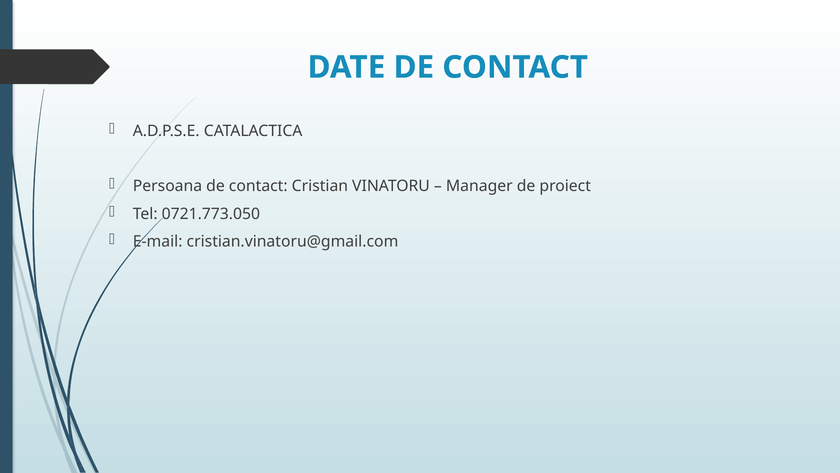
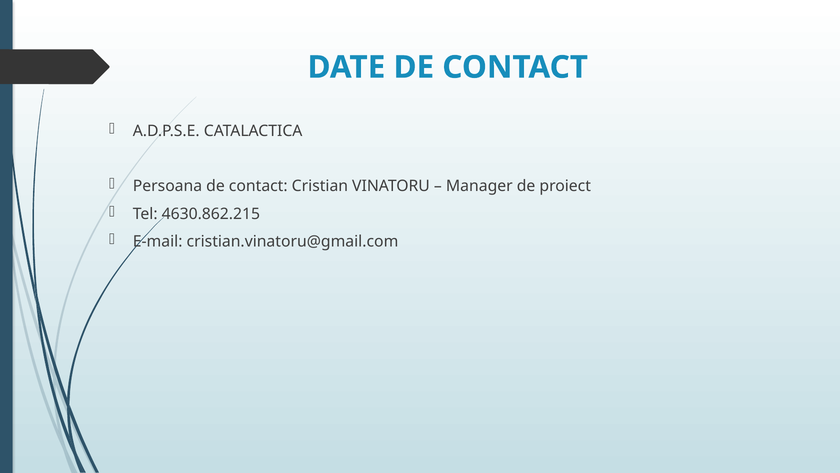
0721.773.050: 0721.773.050 -> 4630.862.215 (211, 214)
